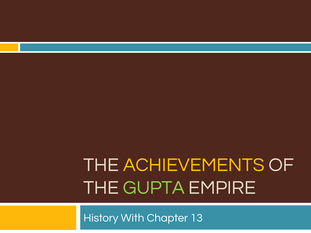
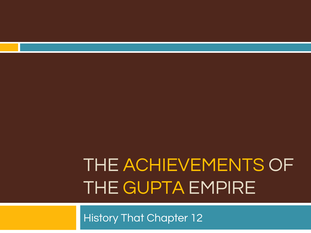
GUPTA colour: light green -> yellow (154, 188)
With: With -> That (133, 218)
13: 13 -> 12 (197, 218)
